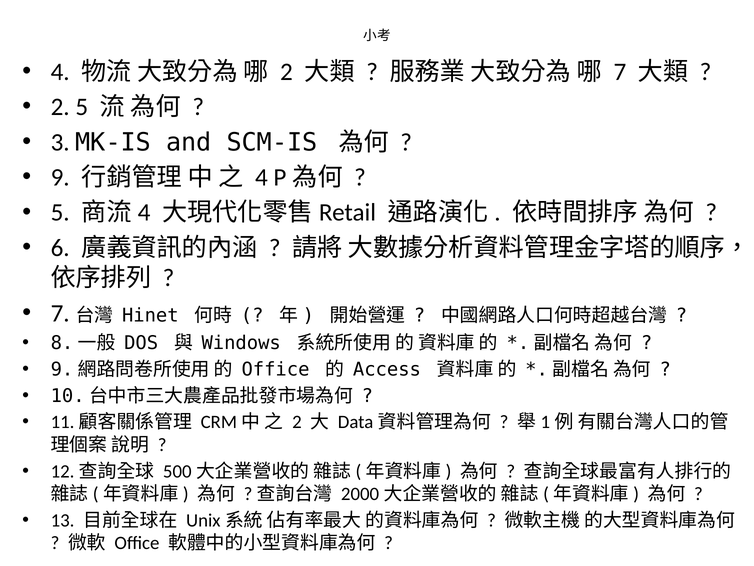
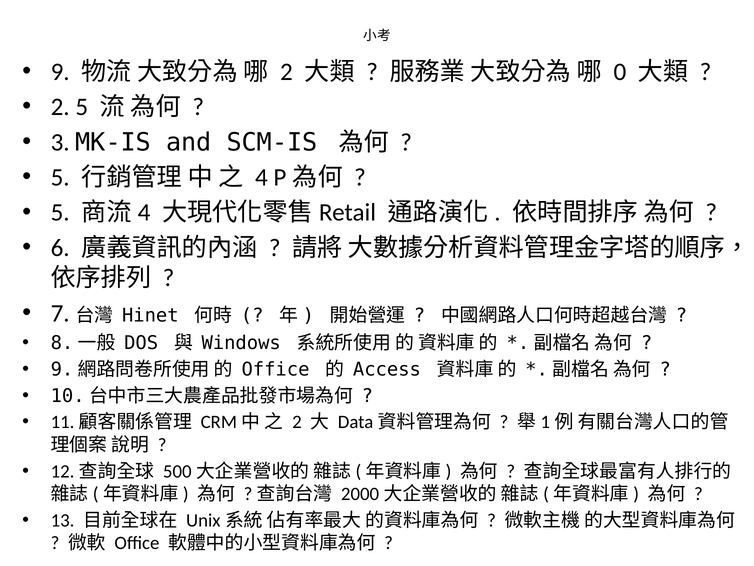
4: 4 -> 9 (60, 72)
7: 7 -> 0 (620, 72)
9: 9 -> 5 (60, 177)
